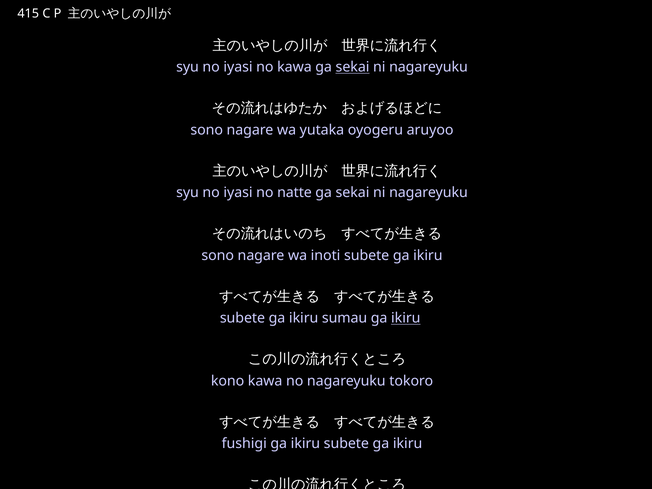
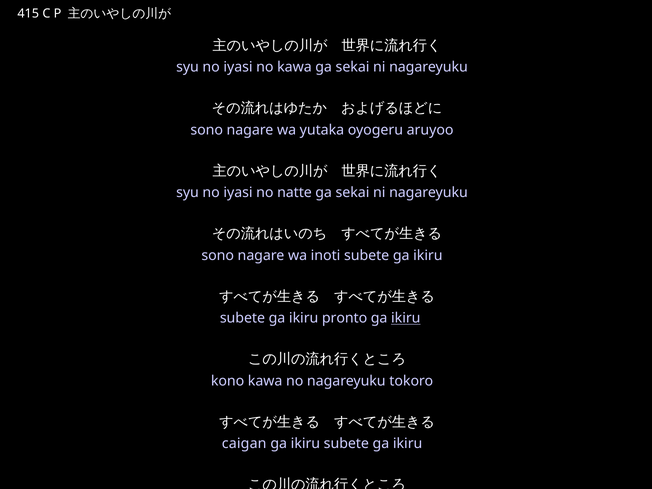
sekai underline: present -> none (353, 67)
sumau: sumau -> pronto (345, 318)
fushigi: fushigi -> caigan (244, 444)
